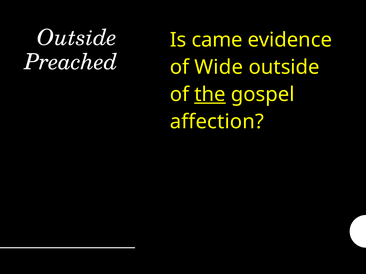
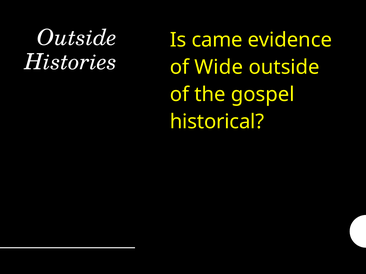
Preached: Preached -> Histories (71, 62)
the underline: present -> none (210, 95)
affection: affection -> historical (217, 122)
